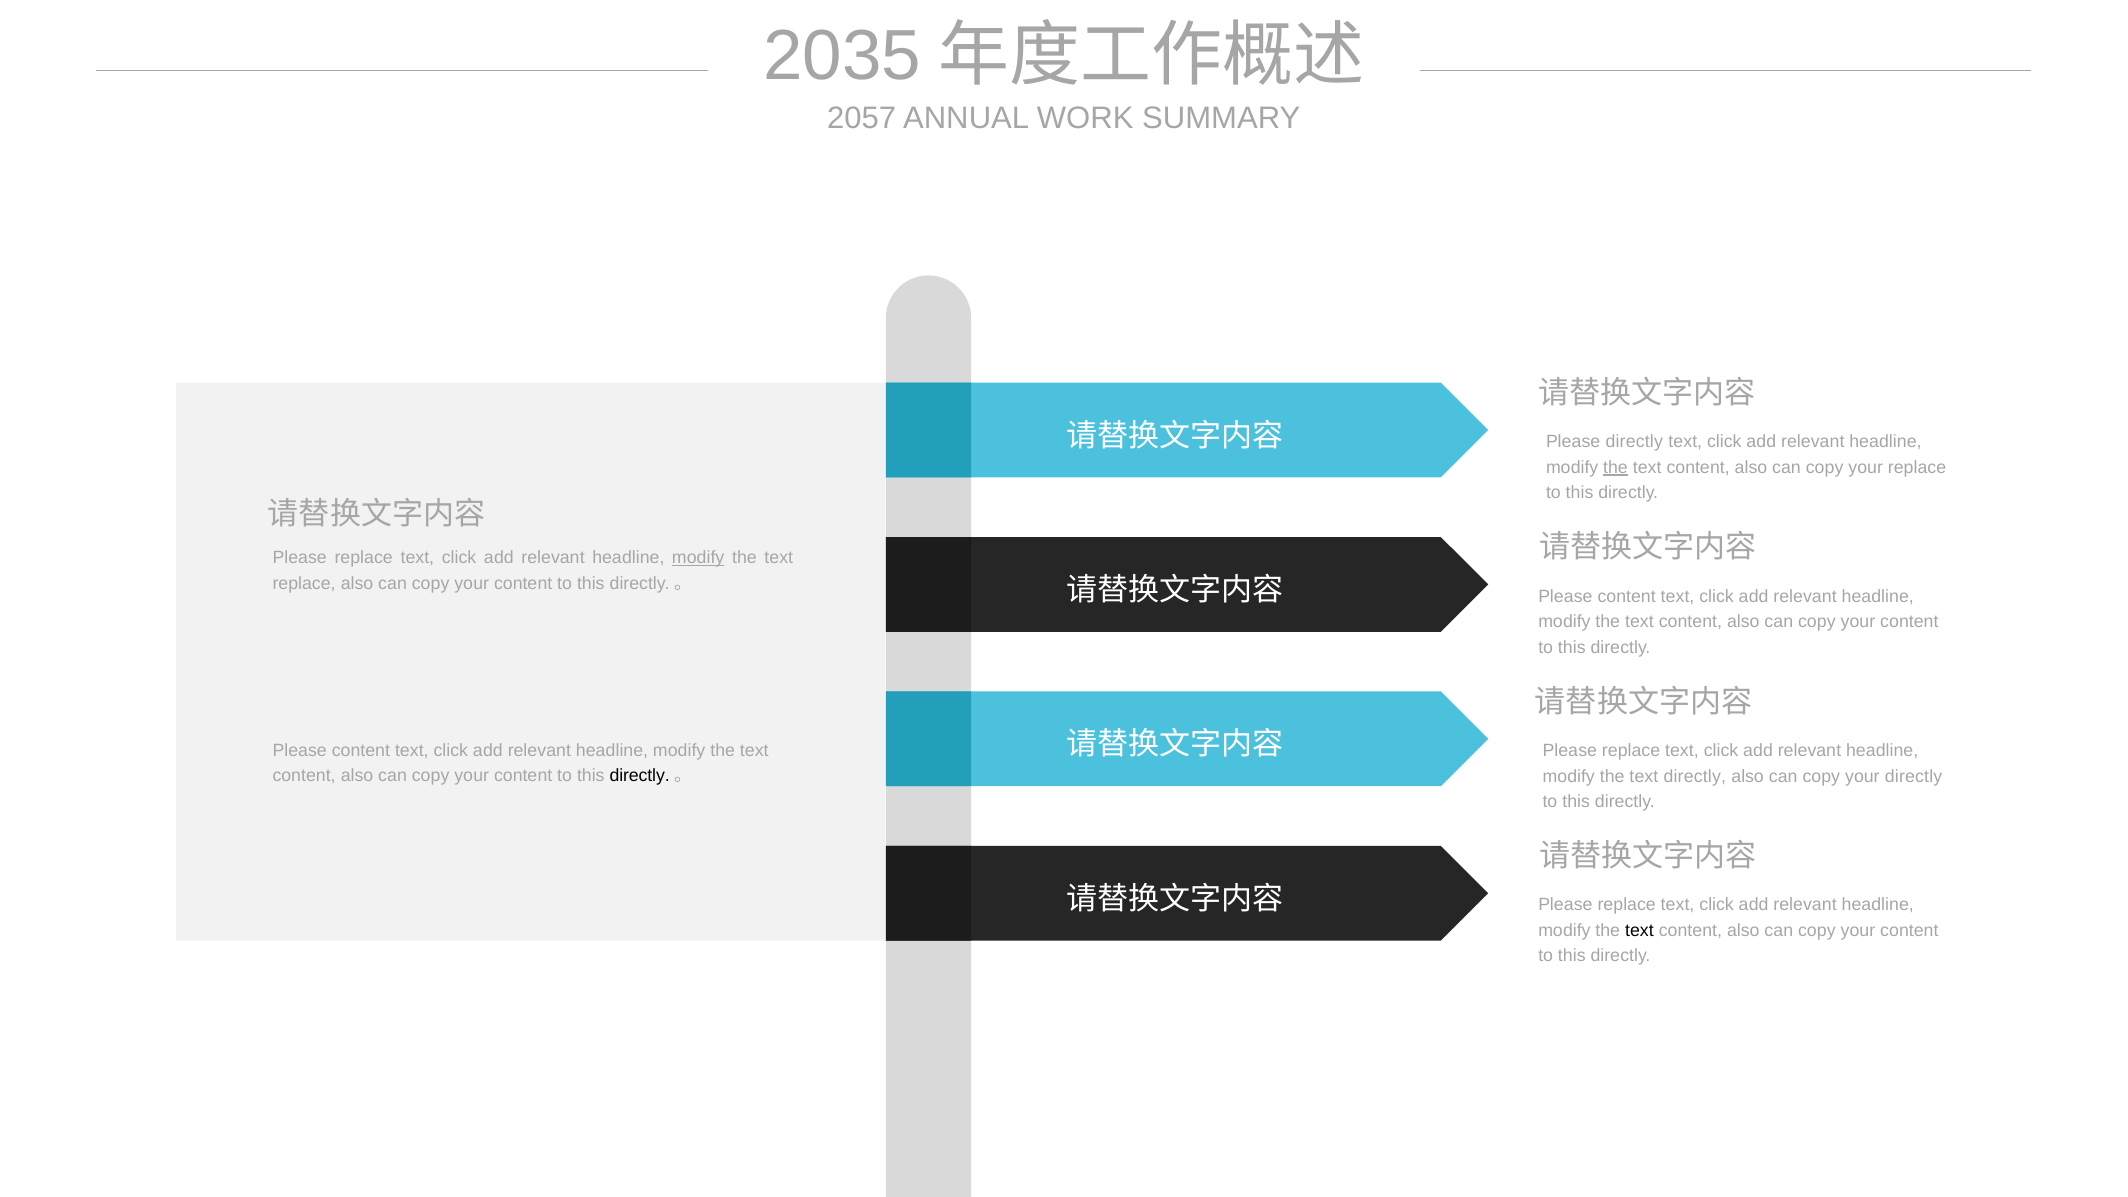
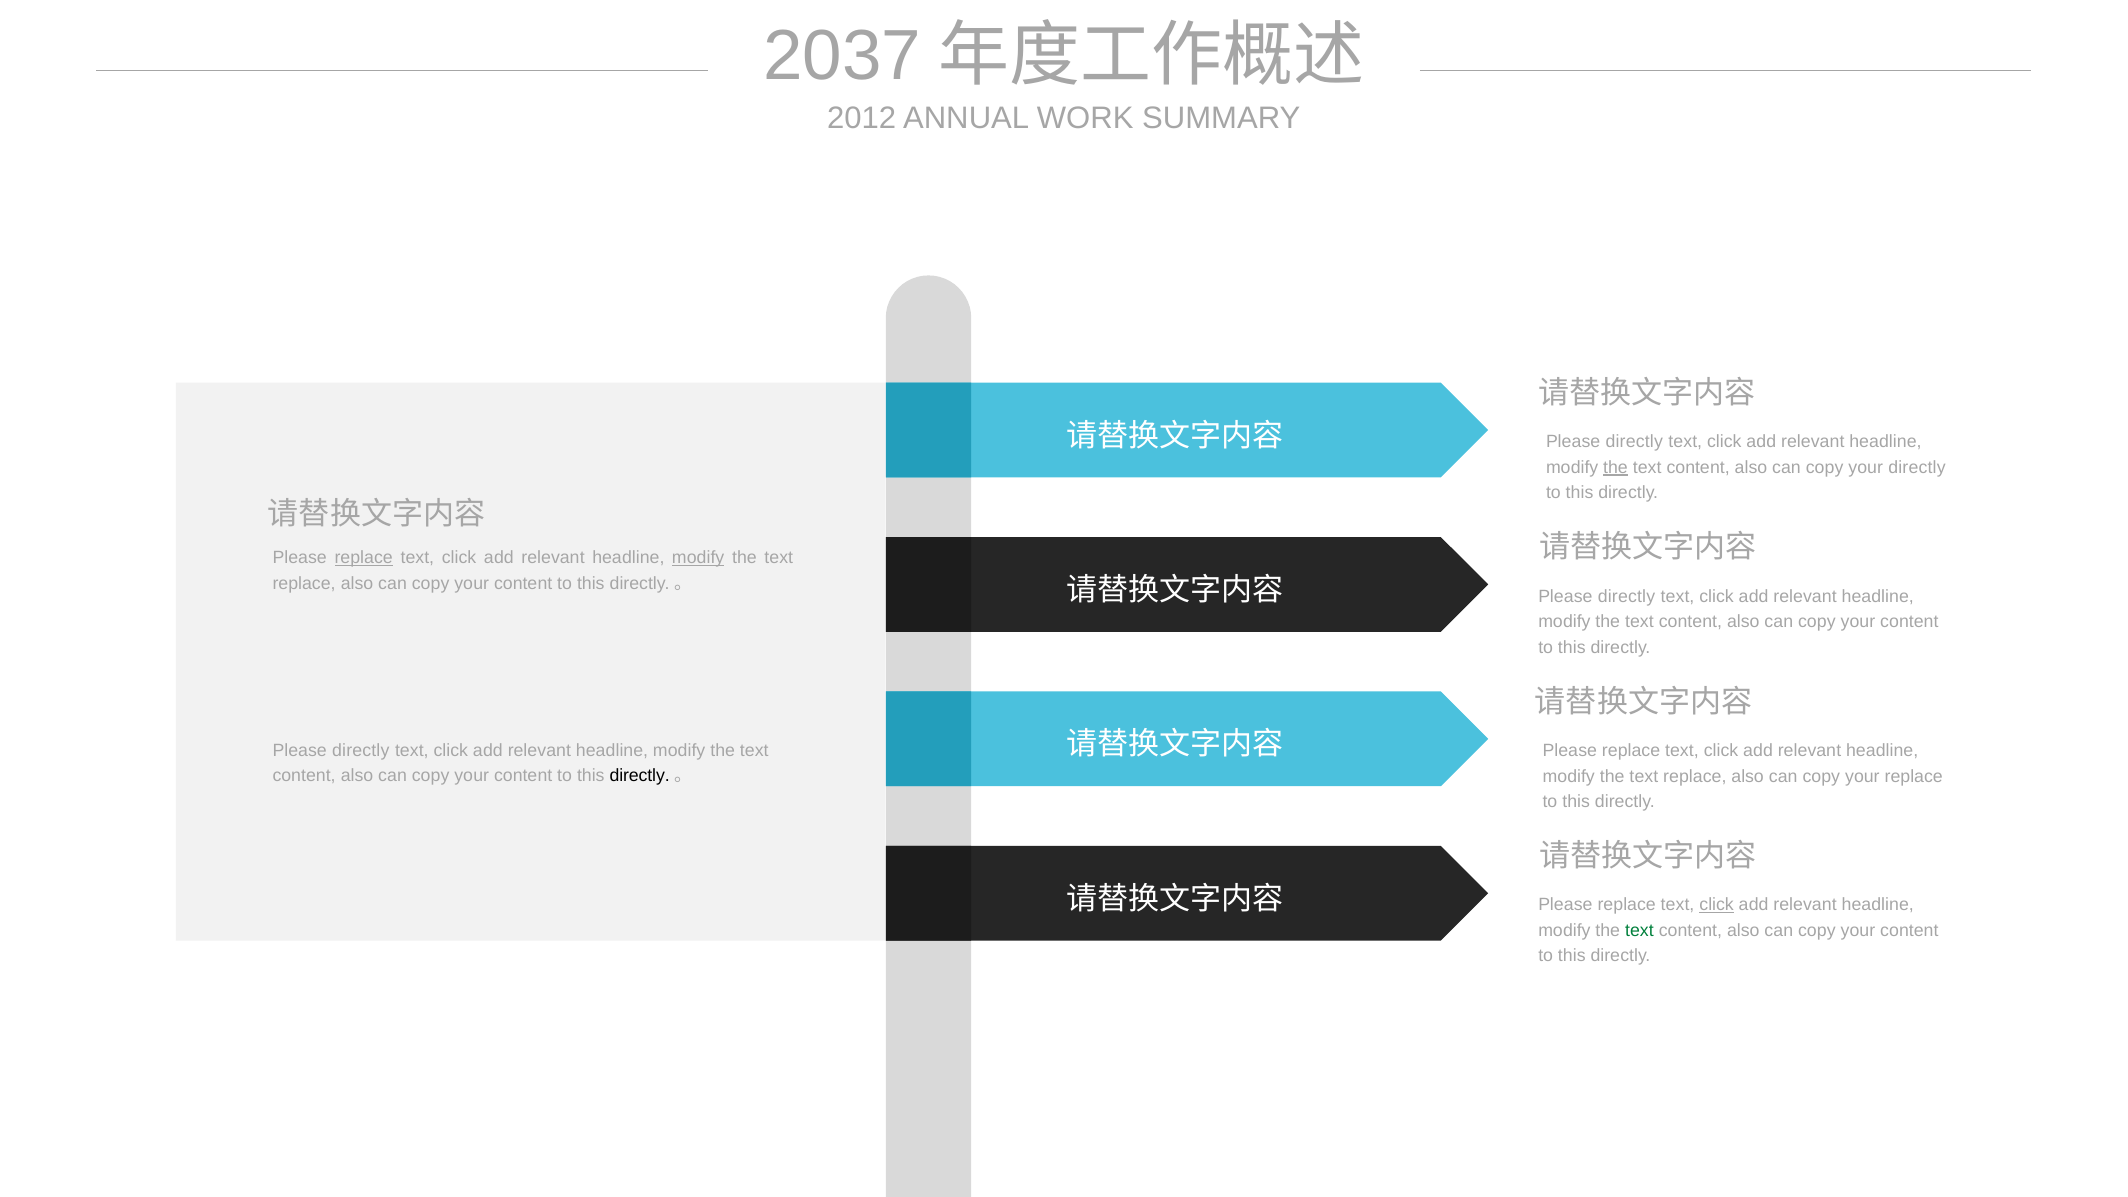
2035: 2035 -> 2037 (842, 56)
2057: 2057 -> 2012 (862, 118)
your replace: replace -> directly (1917, 467)
replace underline: none -> present (364, 558)
content: content -> directly (1627, 596)
content: content -> directly (361, 750)
directly: directly -> replace (1695, 776)
your directly: directly -> replace (1914, 776)
click underline: none -> present (1717, 905)
text colour: black -> green (1639, 931)
